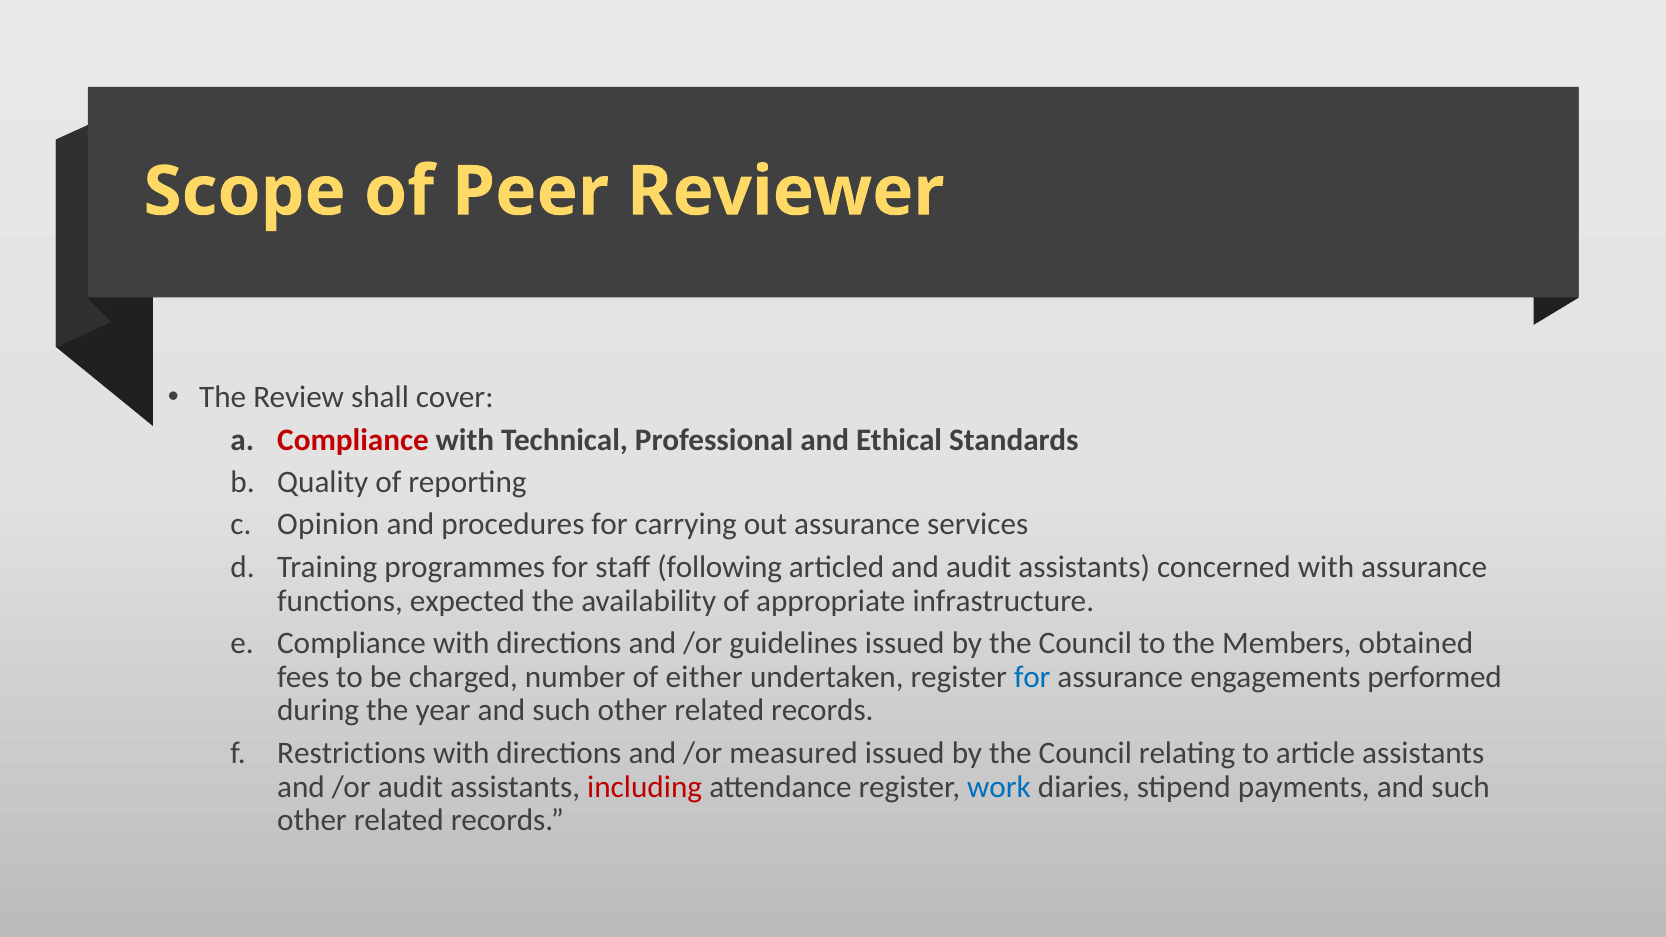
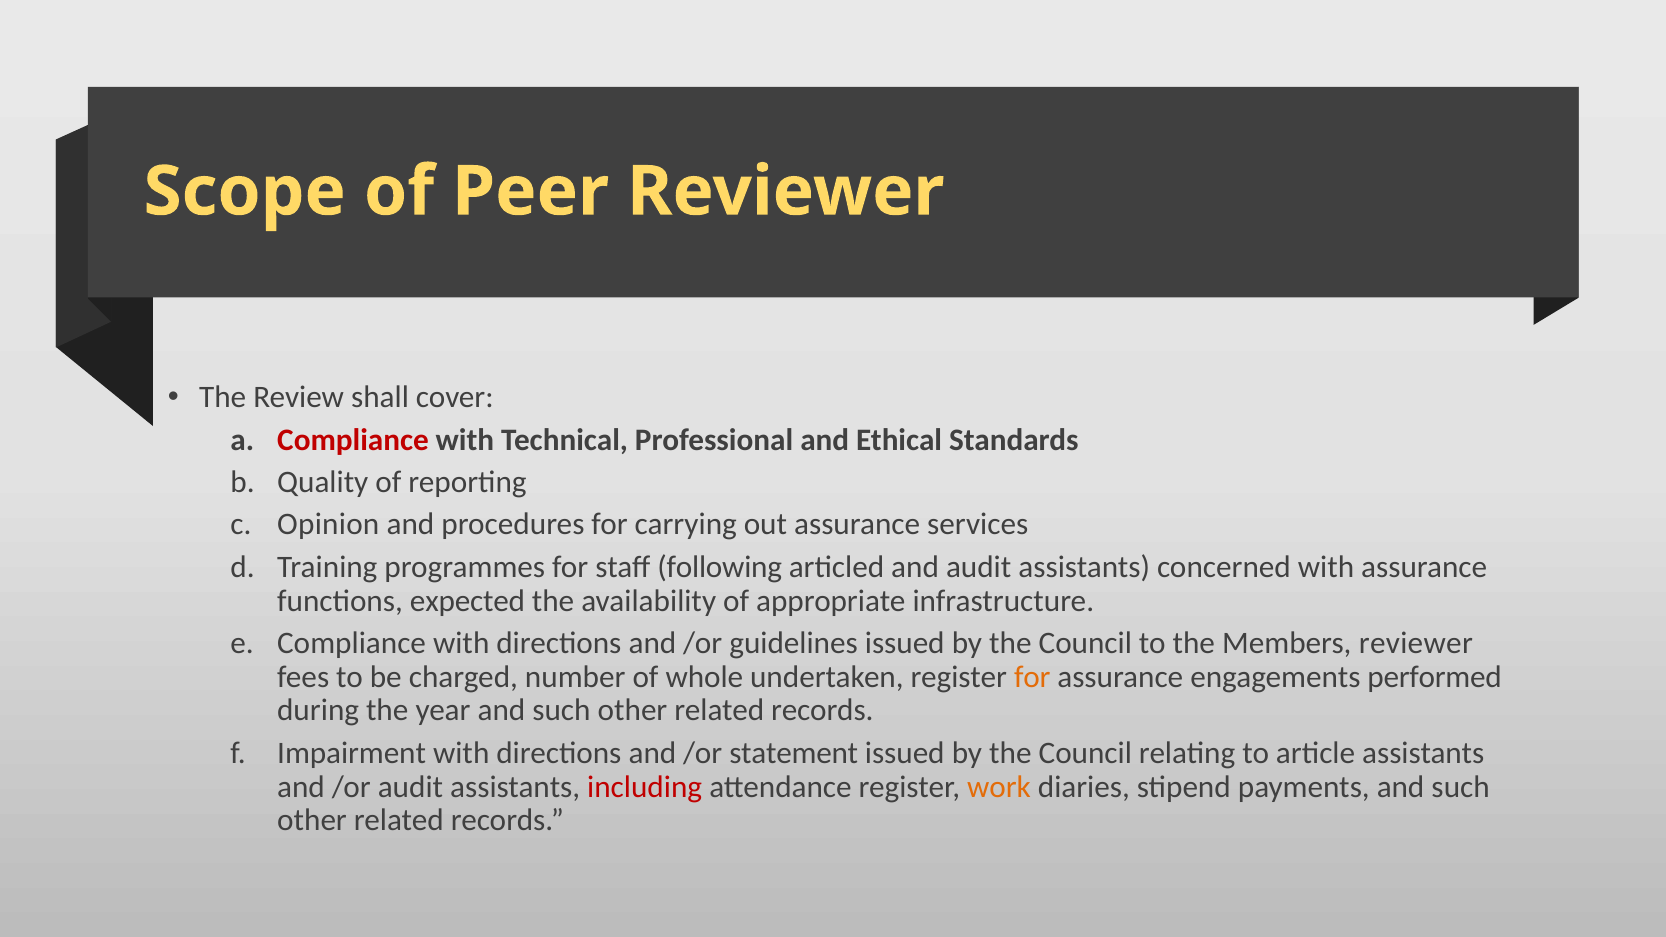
Members obtained: obtained -> reviewer (1416, 643)
either: either -> whole (704, 677)
for colour: blue -> orange (1032, 677)
Restrictions: Restrictions -> Impairment (352, 753)
measured: measured -> statement (794, 753)
work colour: blue -> orange (999, 787)
